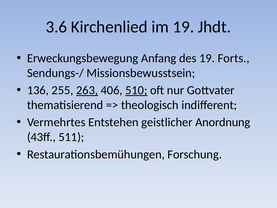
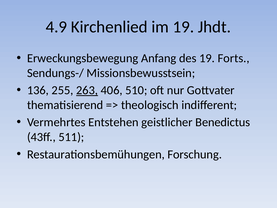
3.6: 3.6 -> 4.9 (56, 27)
510 underline: present -> none (136, 90)
Anordnung: Anordnung -> Benedictus (223, 122)
